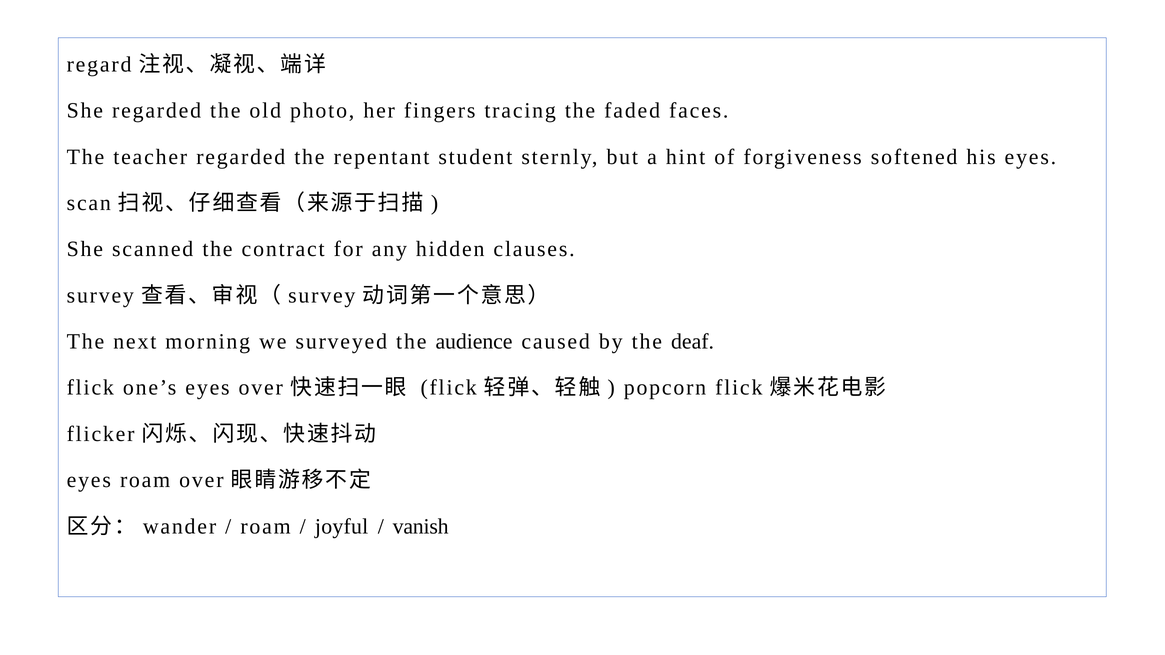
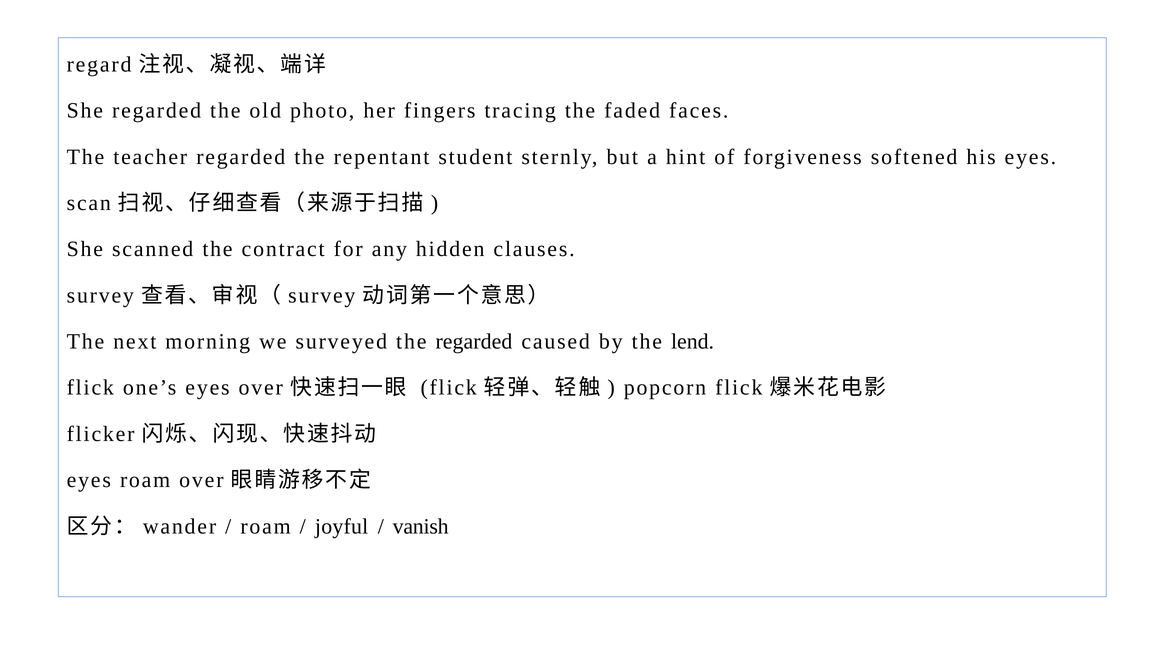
the audience: audience -> regarded (474, 342)
deaf: deaf -> lend (693, 342)
